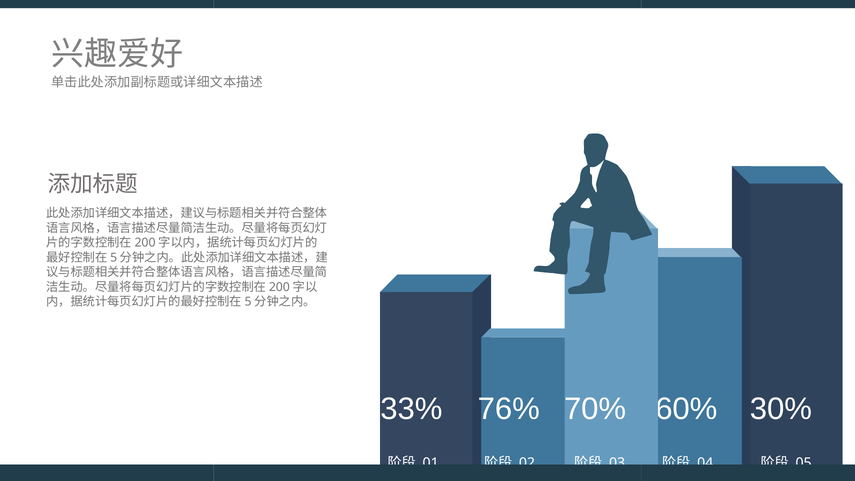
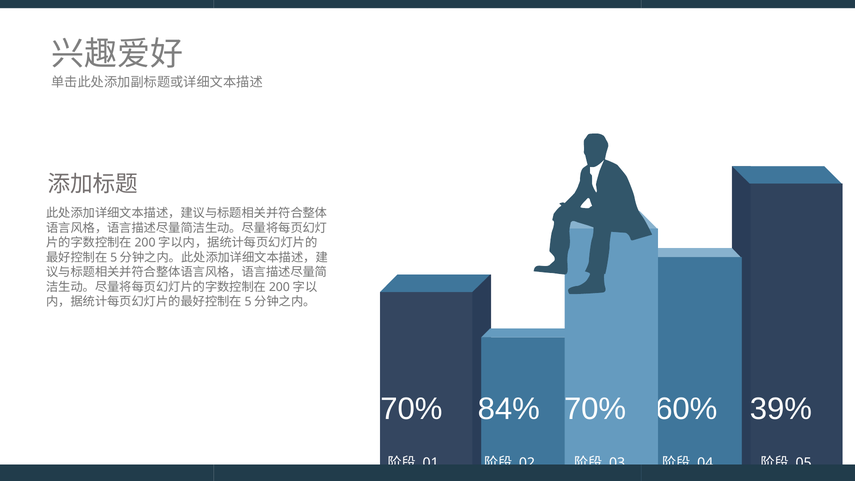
33%: 33% -> 70% (411, 409)
76%: 76% -> 84% (509, 409)
30%: 30% -> 39% (781, 409)
